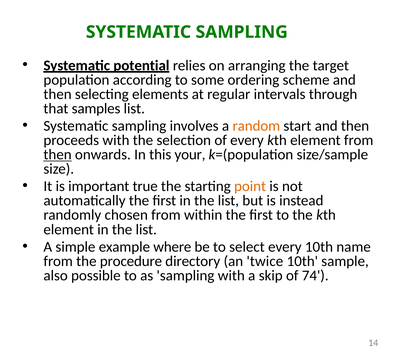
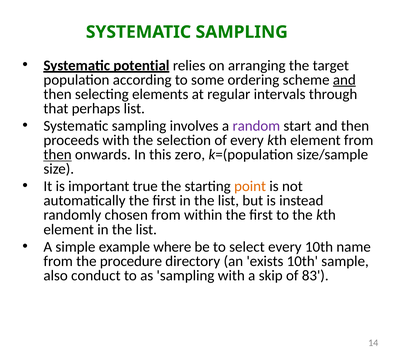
and underline: none -> present (344, 80)
samples: samples -> perhaps (96, 109)
random colour: orange -> purple (256, 126)
your: your -> zero (190, 155)
twice: twice -> exists (265, 261)
possible: possible -> conduct (96, 276)
74: 74 -> 83 (315, 276)
